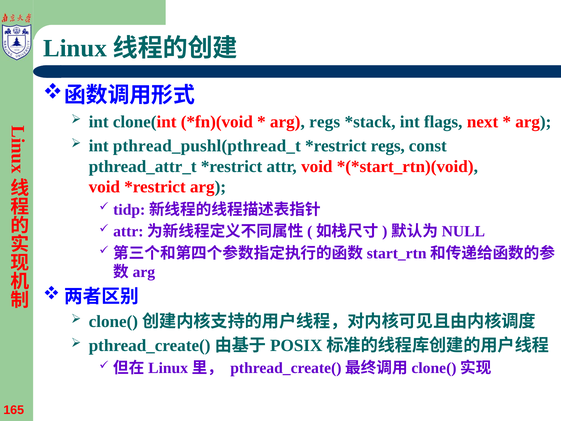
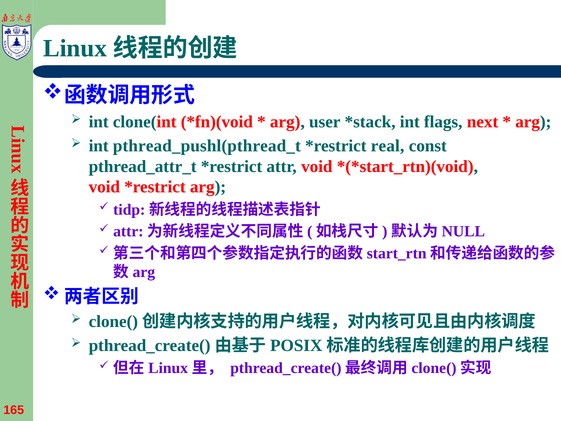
arg regs: regs -> user (325, 122)
regs: regs -> real (388, 146)
